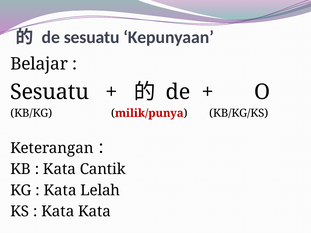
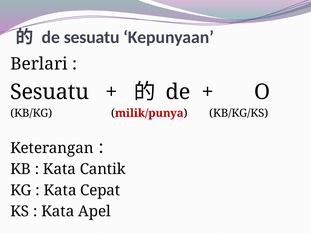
Belajar: Belajar -> Berlari (39, 64)
Lelah: Lelah -> Cepat (100, 191)
Kata Kata: Kata -> Apel (94, 212)
